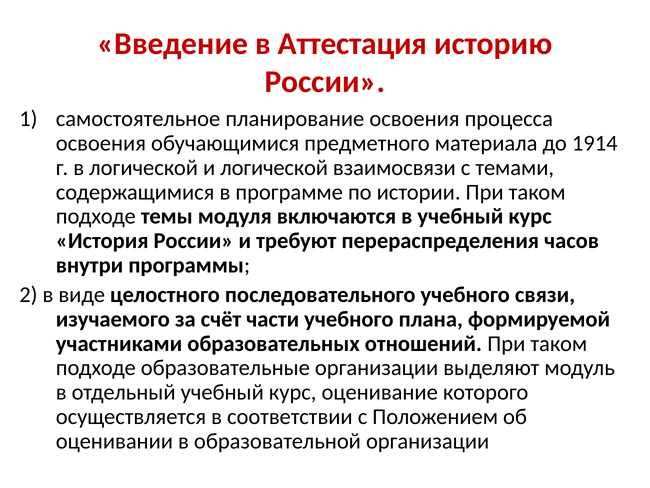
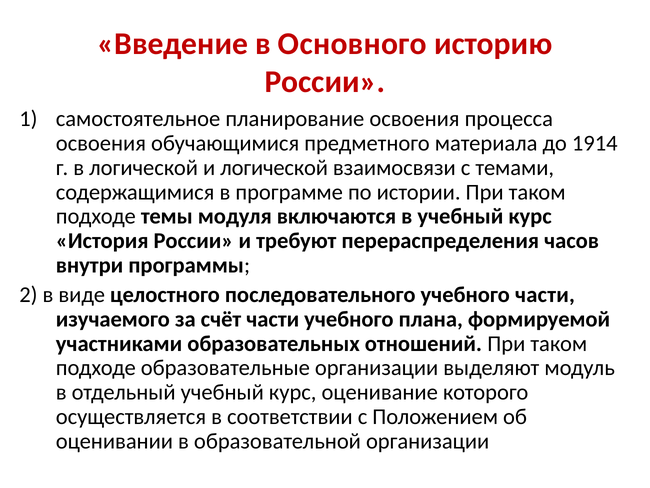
Аттестация: Аттестация -> Основного (352, 44)
учебного связи: связи -> части (545, 295)
